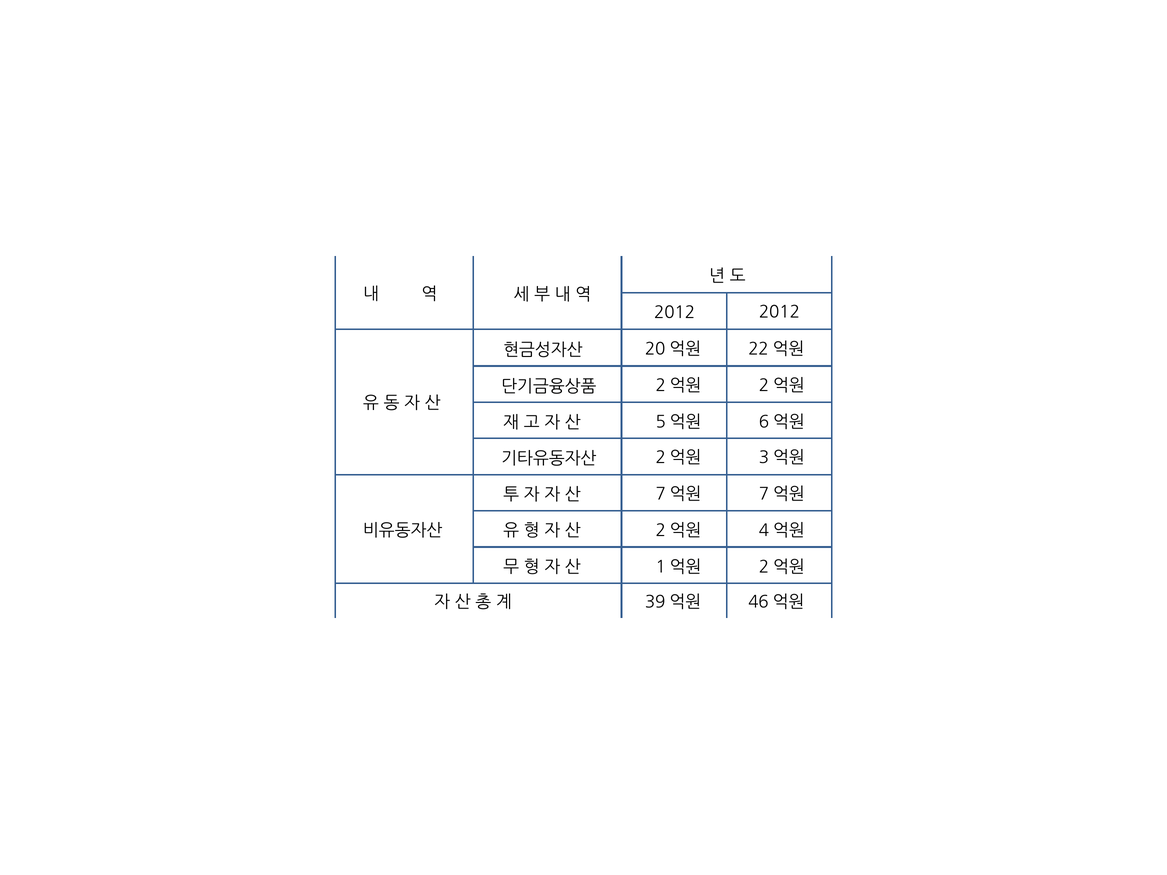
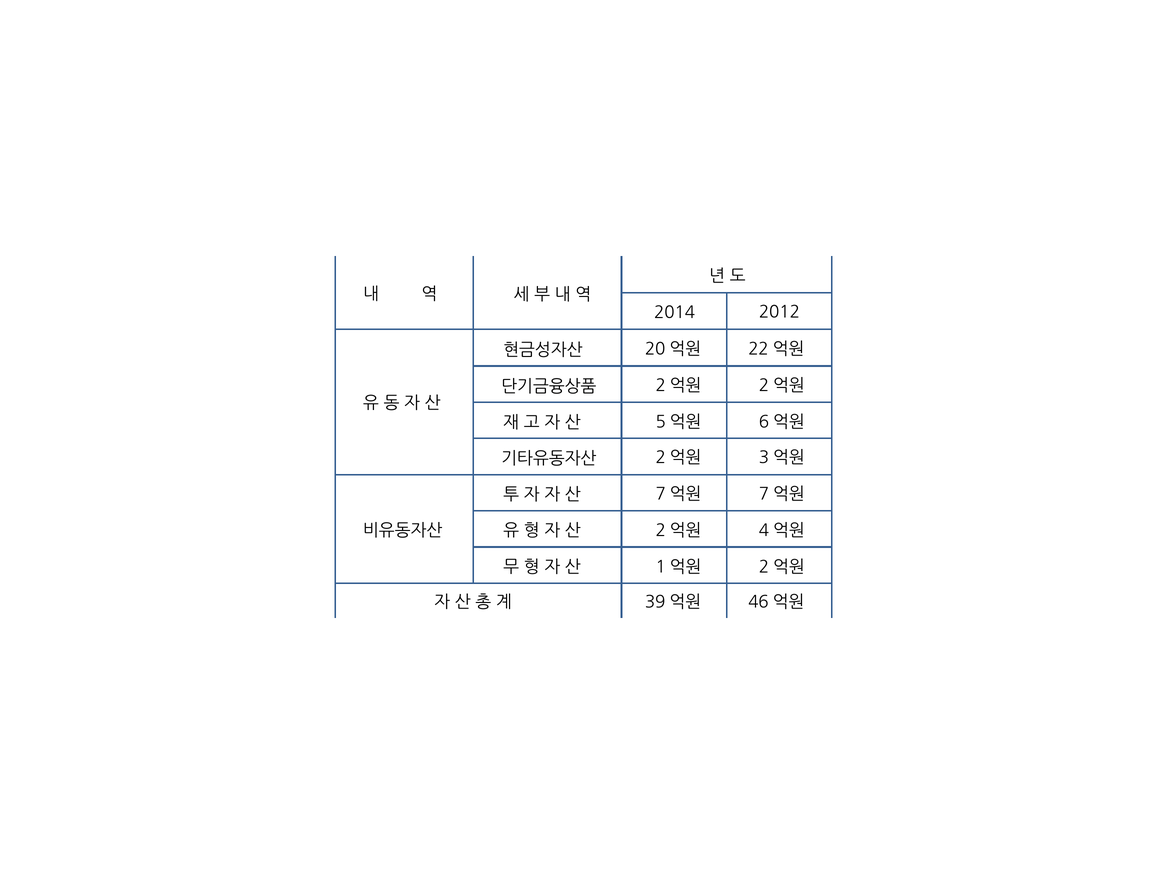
2012: 2012 -> 2014 (675, 313)
